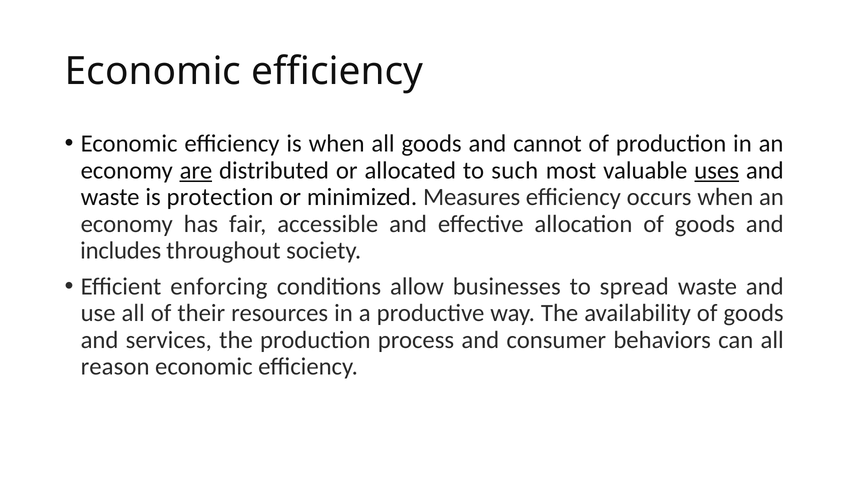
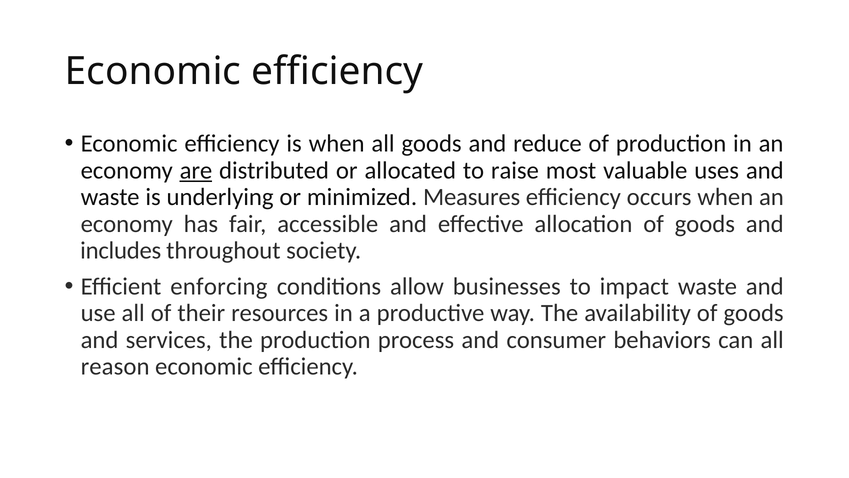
cannot: cannot -> reduce (547, 144)
such: such -> raise (515, 170)
uses underline: present -> none (717, 170)
protection: protection -> underlying (220, 197)
spread: spread -> impact (634, 286)
